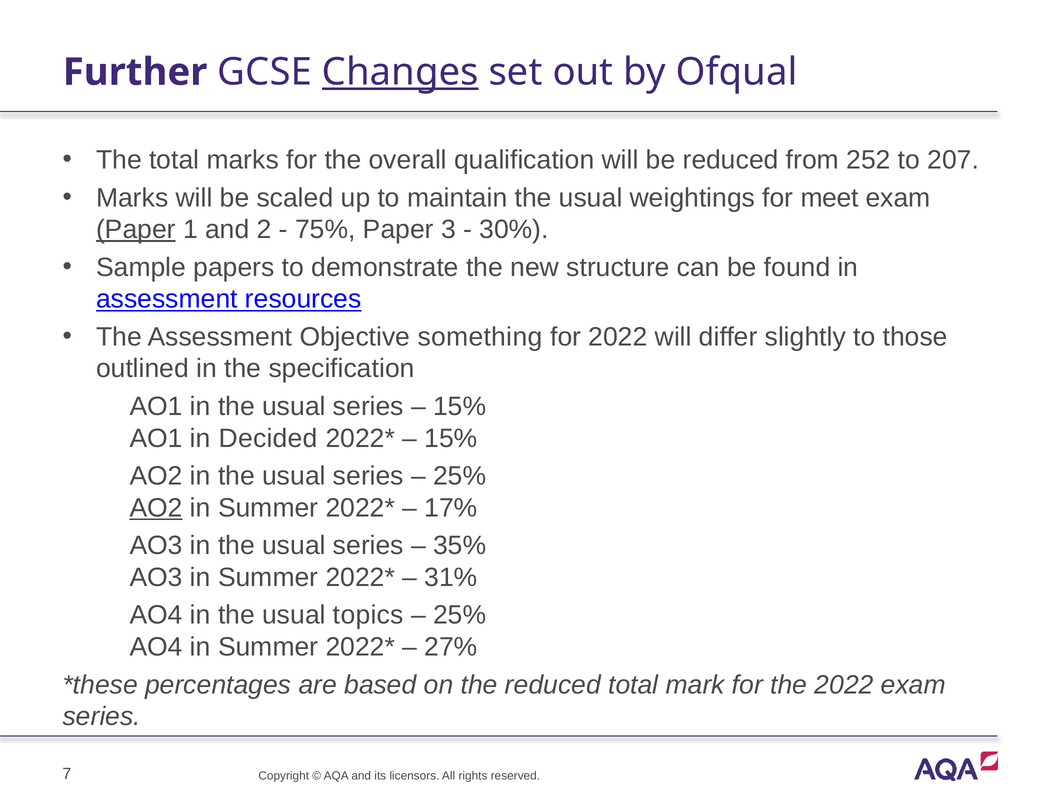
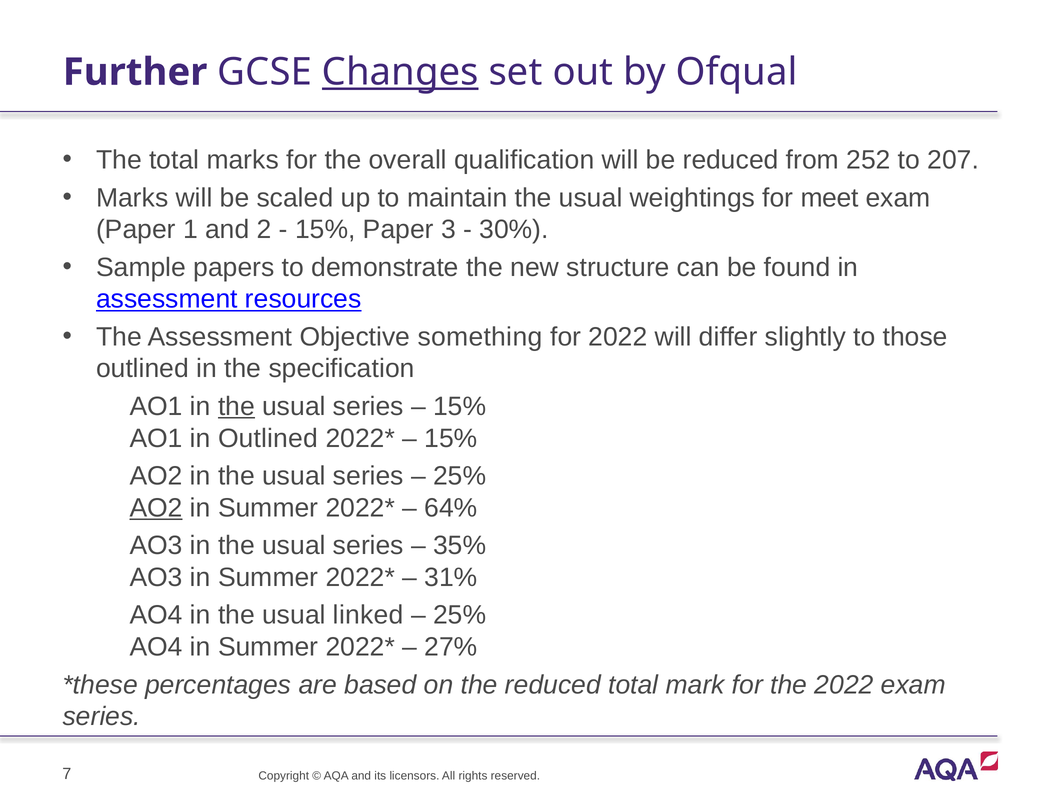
Paper underline: present -> none (136, 230)
75%: 75% -> 15% (325, 230)
the underline: none -> present (236, 407)
in Decided: Decided -> Outlined (268, 439)
17%: 17% -> 64% (451, 508)
topics: topics -> linked (368, 616)
